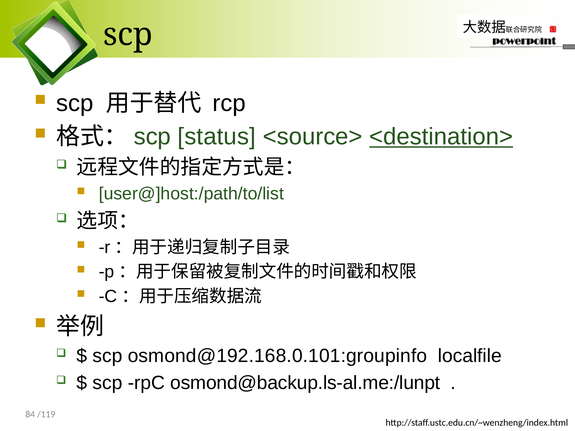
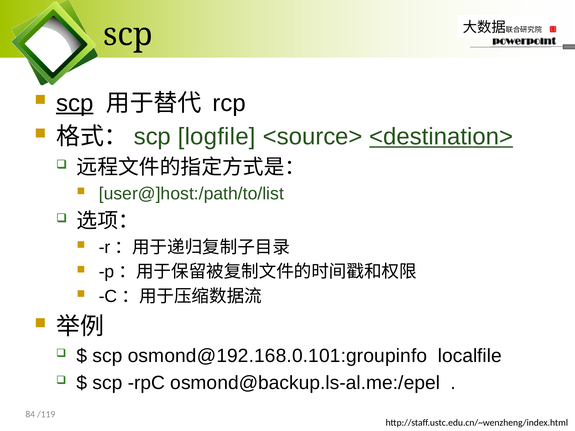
scp underline: none -> present (75, 103)
status: status -> logfile (217, 137)
osmond@backup.ls-al.me:/lunpt: osmond@backup.ls-al.me:/lunpt -> osmond@backup.ls-al.me:/epel (305, 383)
